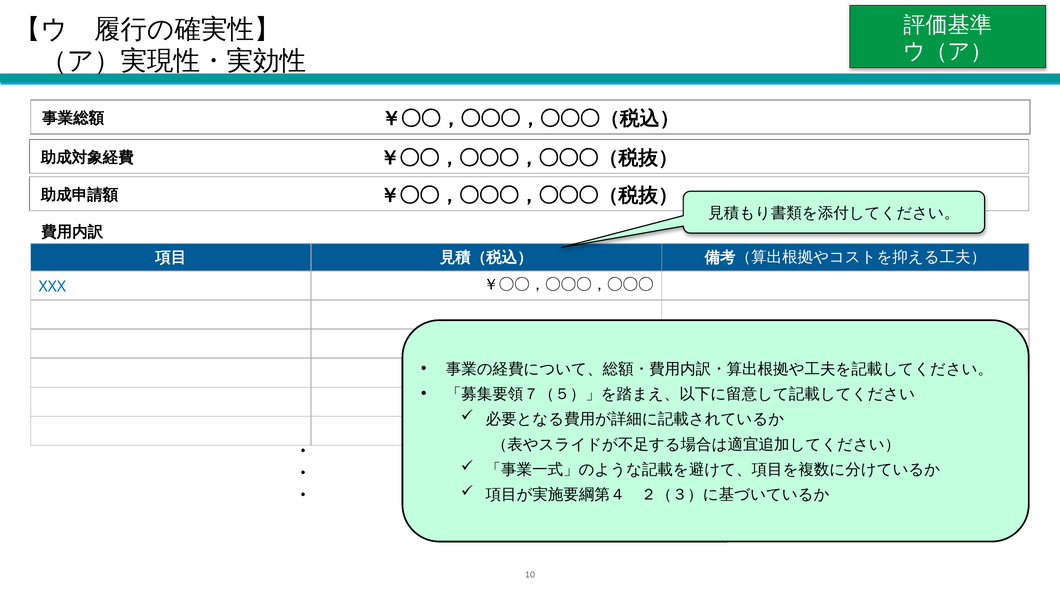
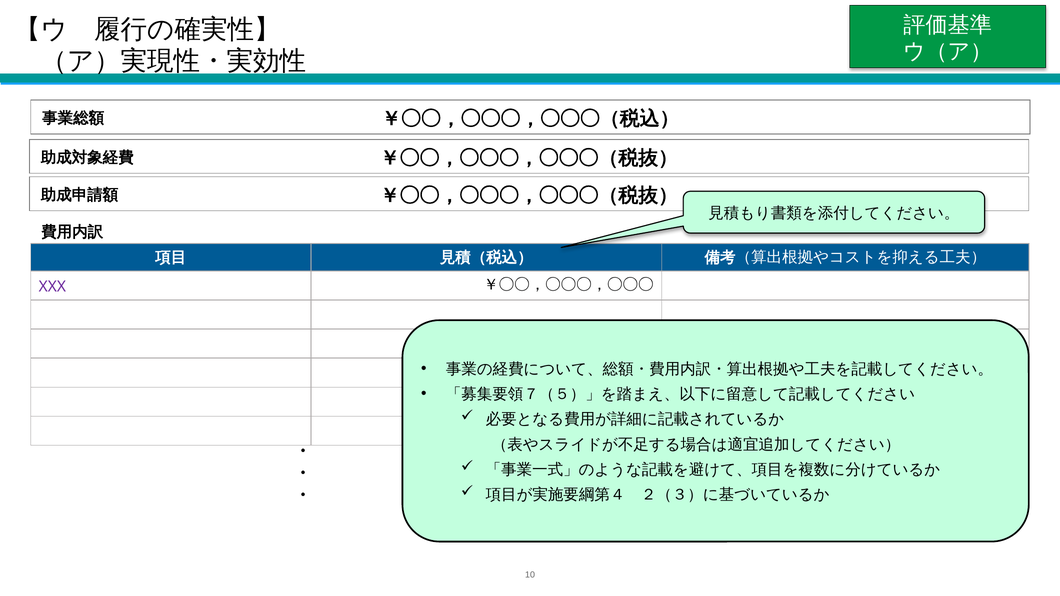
XXX colour: blue -> purple (52, 287)
